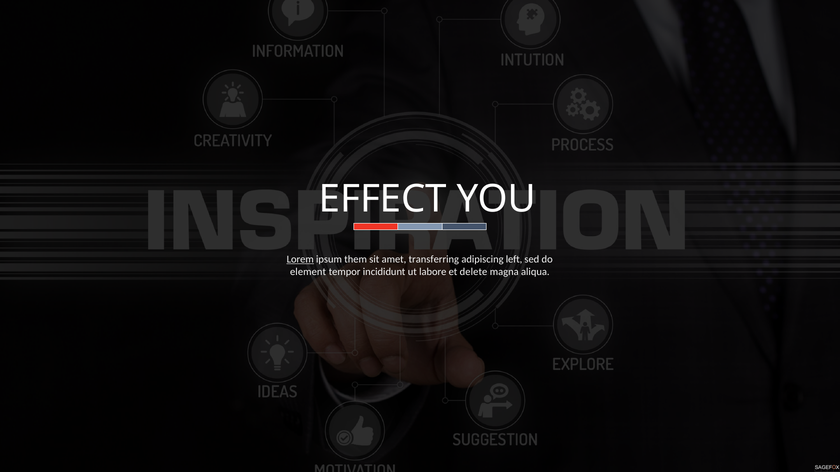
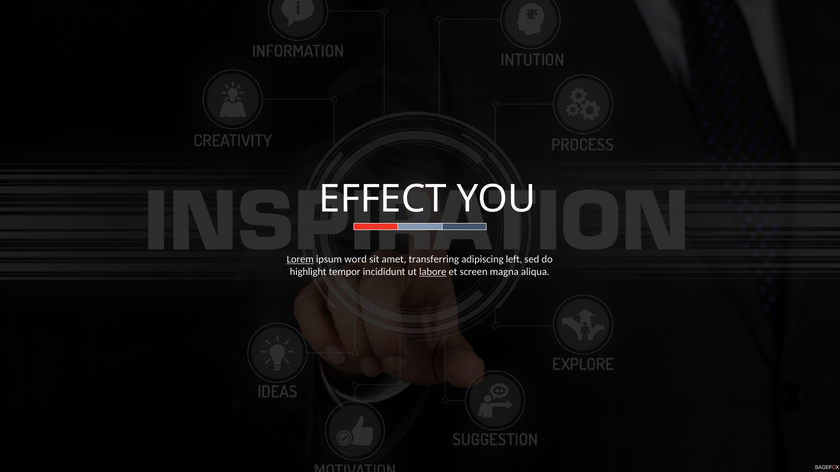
them: them -> word (356, 259)
element: element -> highlight (308, 272)
labore underline: none -> present (433, 272)
delete: delete -> screen (474, 272)
